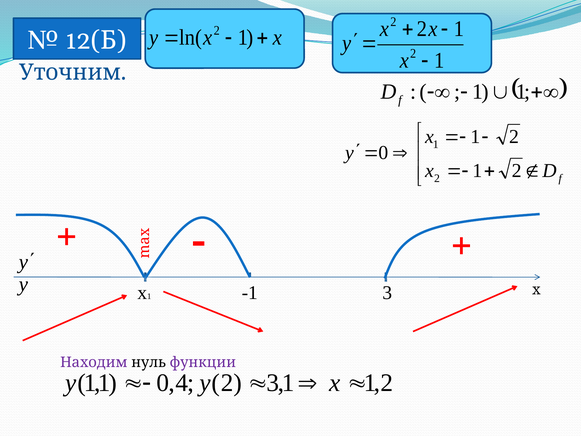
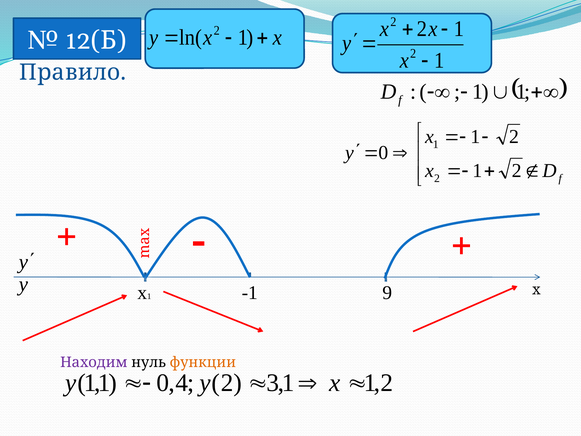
Уточним: Уточним -> Правило (73, 72)
3: 3 -> 9 (387, 293)
функции colour: purple -> orange (203, 362)
